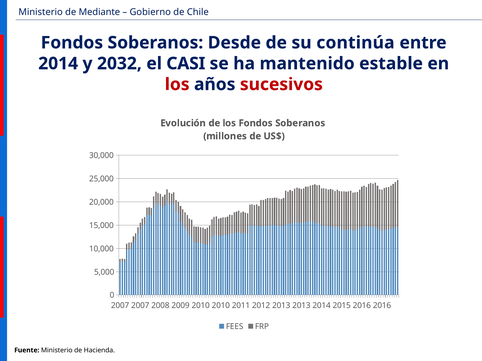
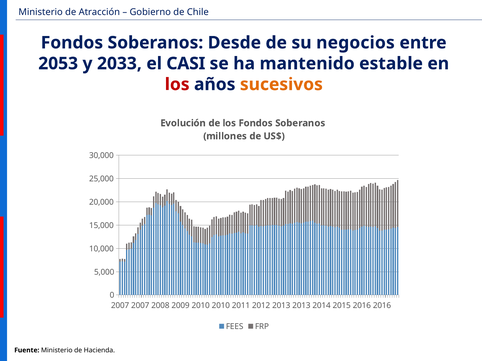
Mediante: Mediante -> Atracción (99, 12)
continúa: continúa -> negocios (355, 43)
2014: 2014 -> 2053 (58, 64)
2032: 2032 -> 2033 (119, 64)
sucesivos colour: red -> orange (281, 84)
